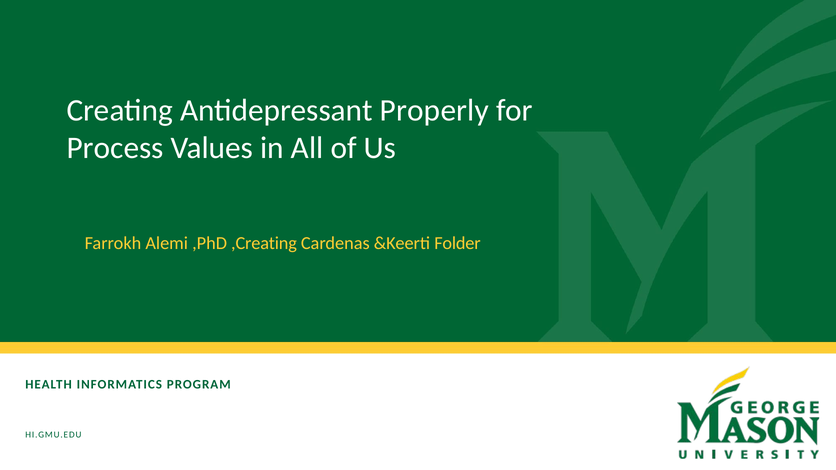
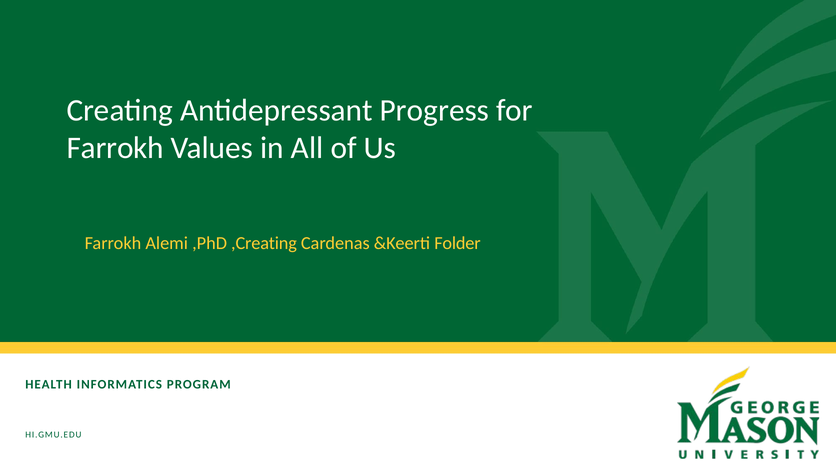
Properly: Properly -> Progress (434, 111)
Process: Process -> Farrokh (115, 148)
